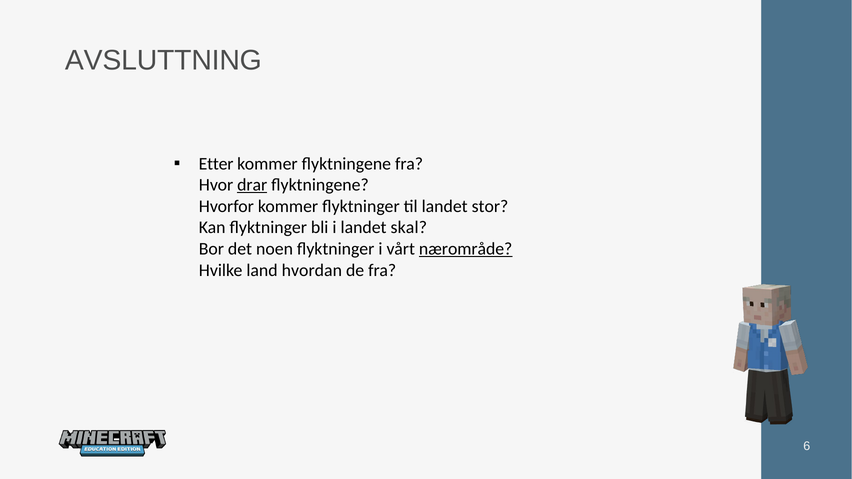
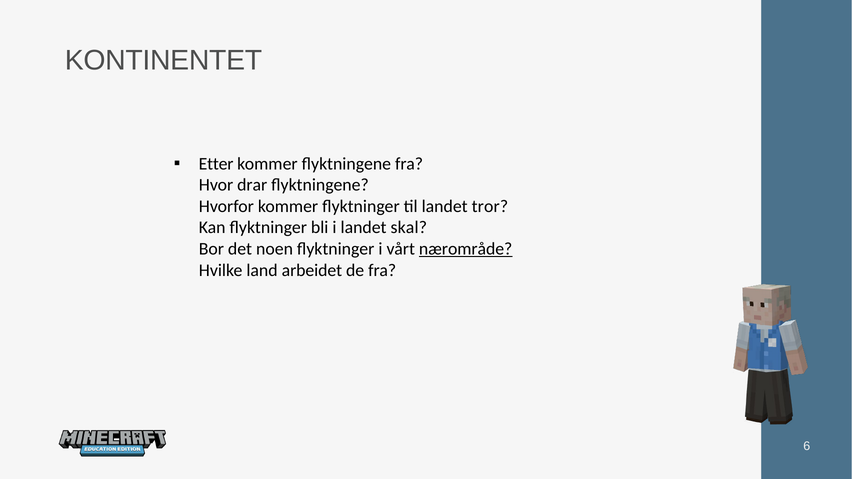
AVSLUTTNING: AVSLUTTNING -> KONTINENTET (163, 60)
drar underline: present -> none (252, 185)
stor: stor -> tror (490, 206)
hvordan: hvordan -> arbeidet (312, 270)
